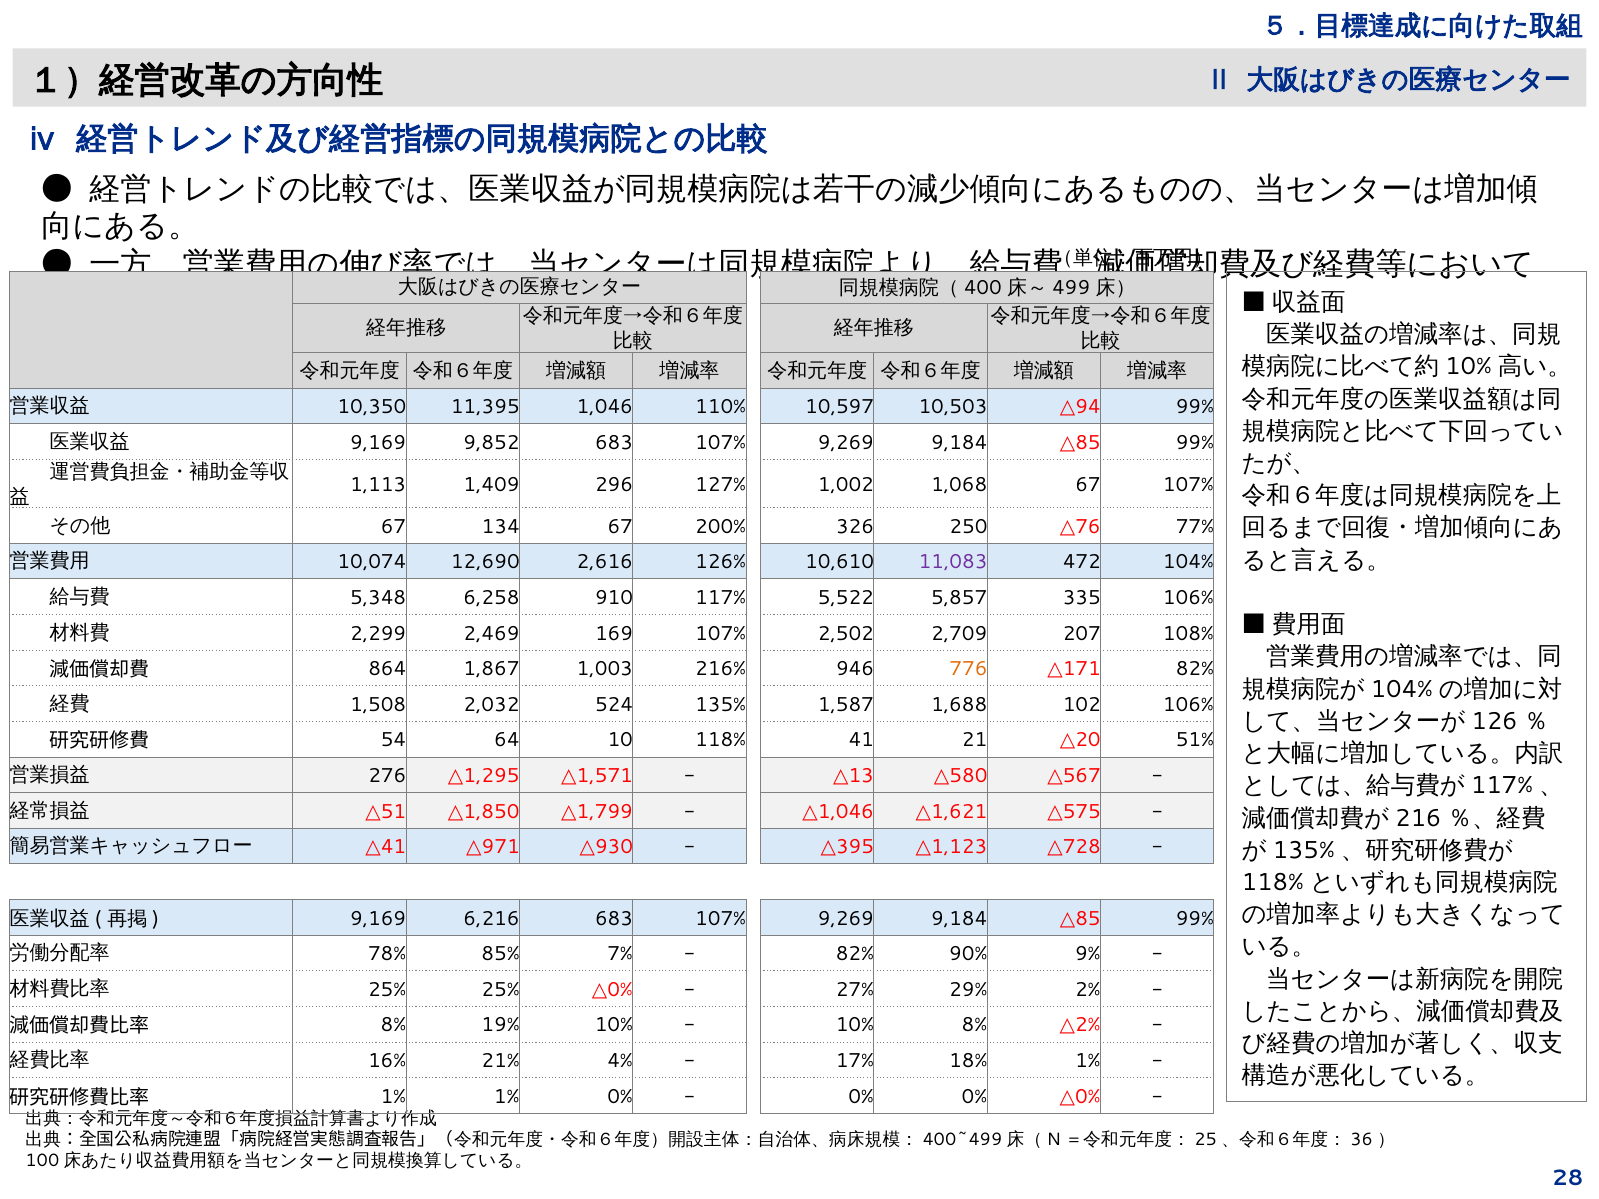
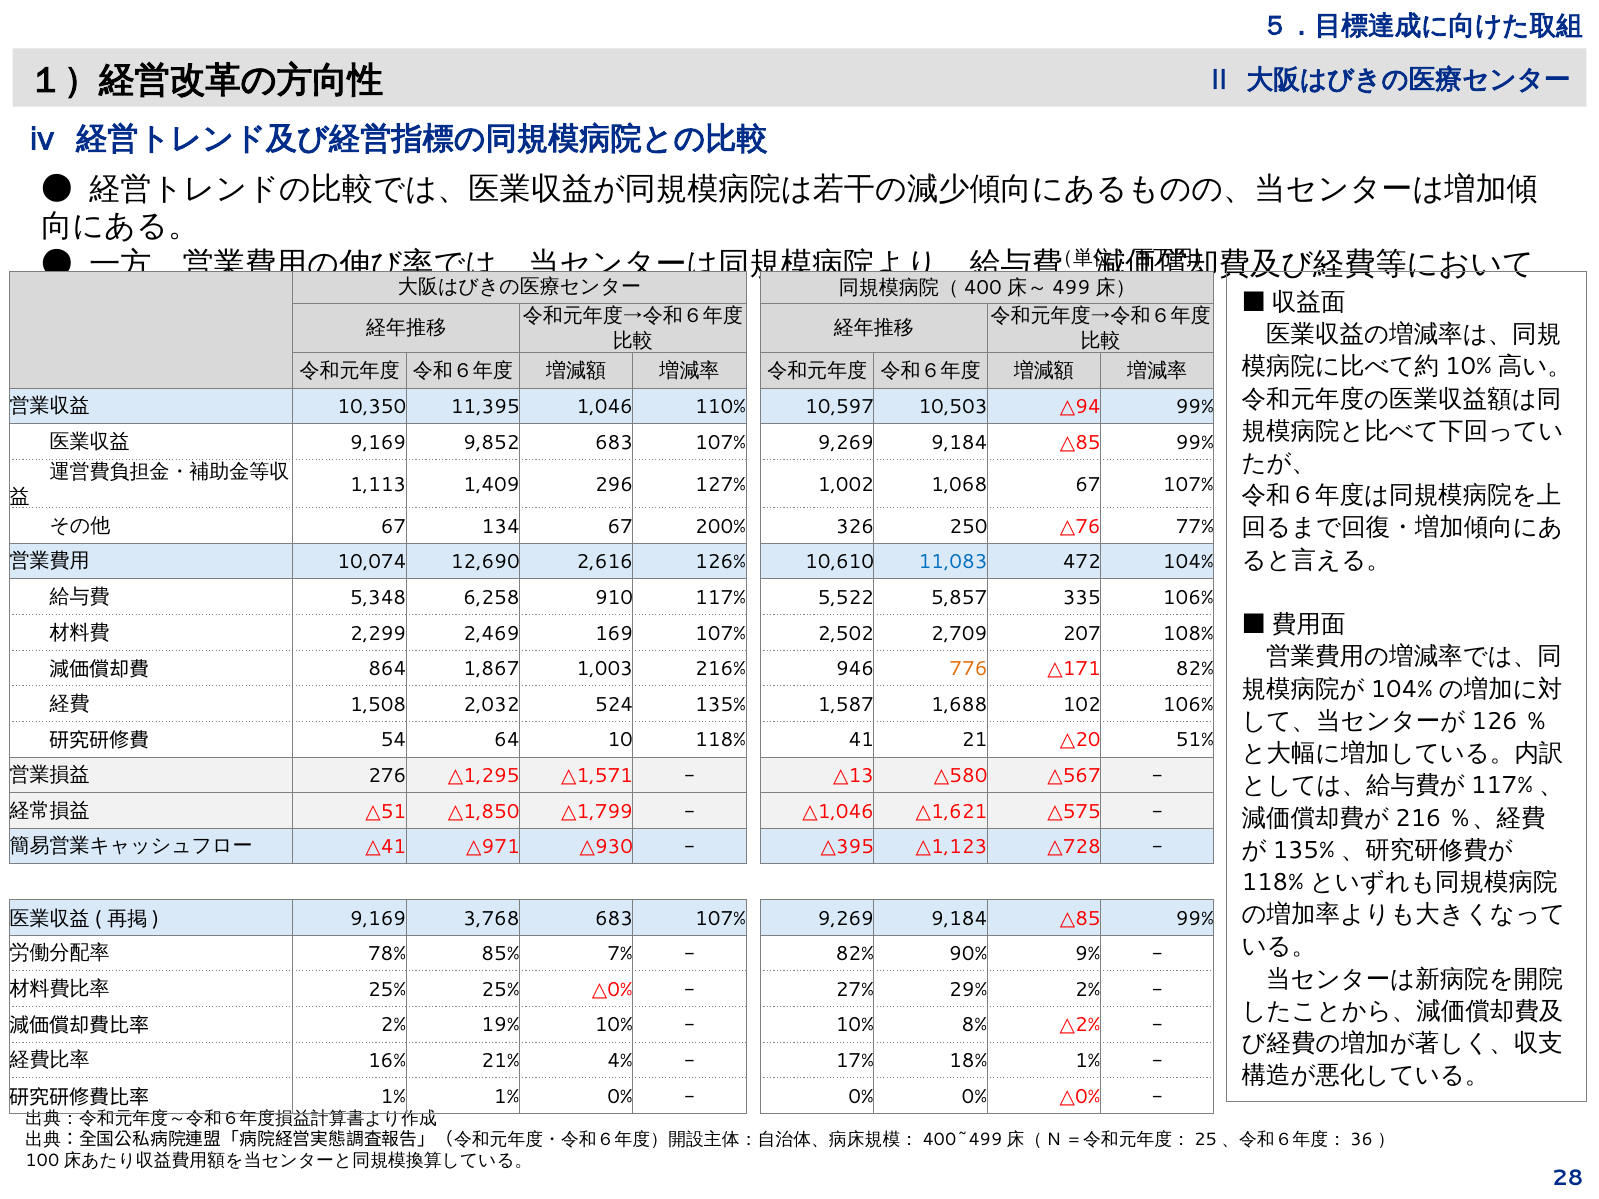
11,083 colour: purple -> blue (953, 562)
6,216: 6,216 -> 3,768 (491, 919)
8%: 8% -> 2% (393, 1026)
